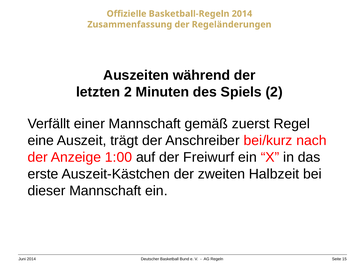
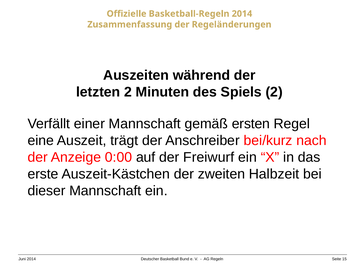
zuerst: zuerst -> ersten (251, 124)
1:00: 1:00 -> 0:00 (119, 157)
